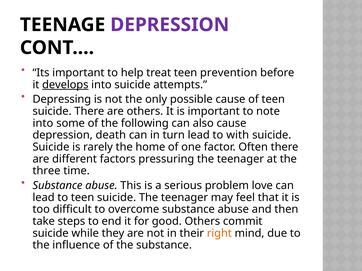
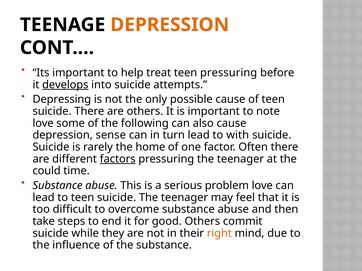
DEPRESSION colour: purple -> orange (170, 25)
teen prevention: prevention -> pressuring (229, 73)
into: into -> love (43, 123)
death: death -> sense (111, 135)
factors underline: none -> present (118, 159)
three: three -> could (47, 171)
